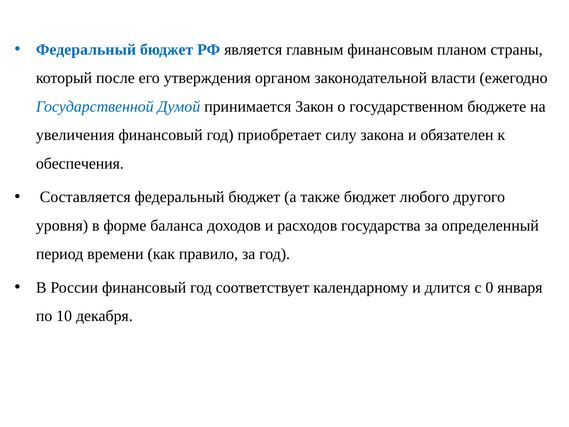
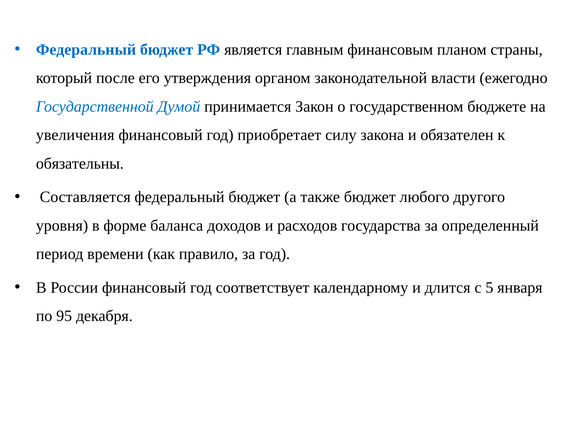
обеспечения: обеспечения -> обязательны (80, 163)
0: 0 -> 5 (489, 287)
10: 10 -> 95 (64, 316)
